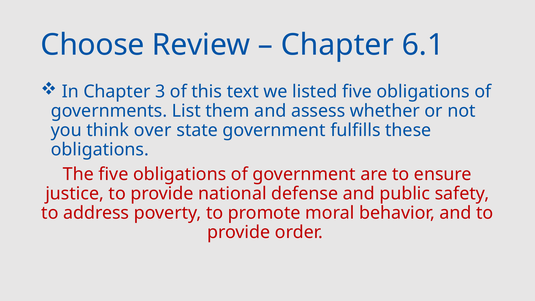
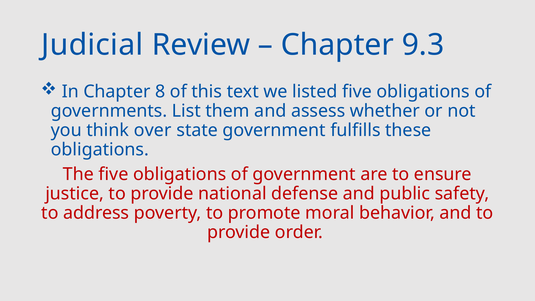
Choose: Choose -> Judicial (92, 45)
6.1: 6.1 -> 9.3 (423, 45)
3: 3 -> 8 (160, 92)
